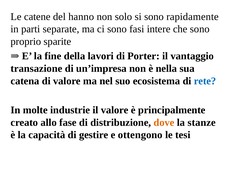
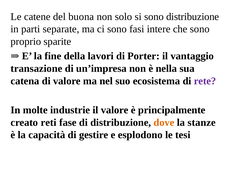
hanno: hanno -> buona (81, 17)
sono rapidamente: rapidamente -> distribuzione (193, 17)
rete colour: blue -> purple (205, 81)
allo: allo -> reti (49, 122)
ottengono: ottengono -> esplodono (140, 135)
